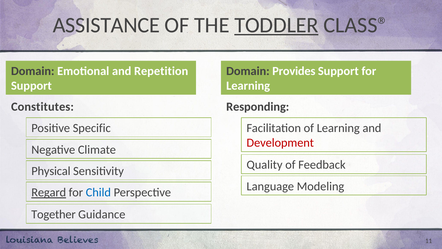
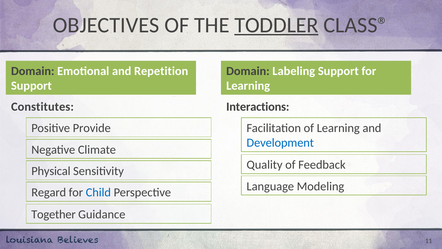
ASSISTANCE: ASSISTANCE -> OBJECTIVES (106, 25)
Provides: Provides -> Labeling (294, 71)
Responding: Responding -> Interactions (258, 107)
Specific: Specific -> Provide (92, 128)
Development colour: red -> blue (280, 143)
Regard underline: present -> none (49, 192)
